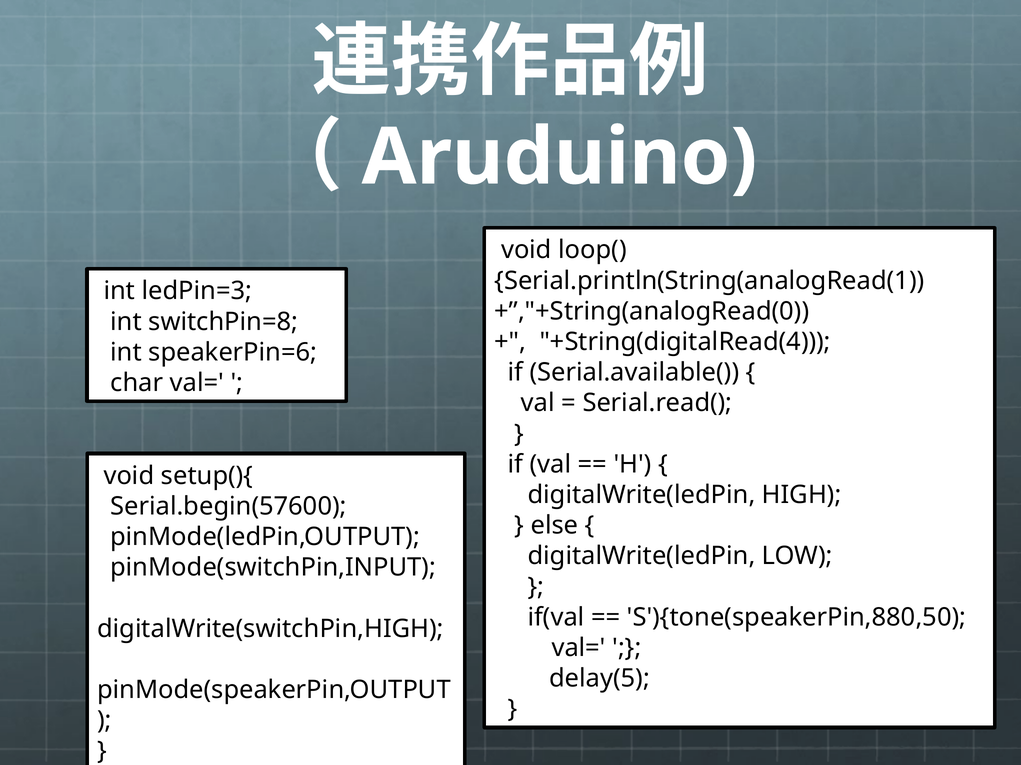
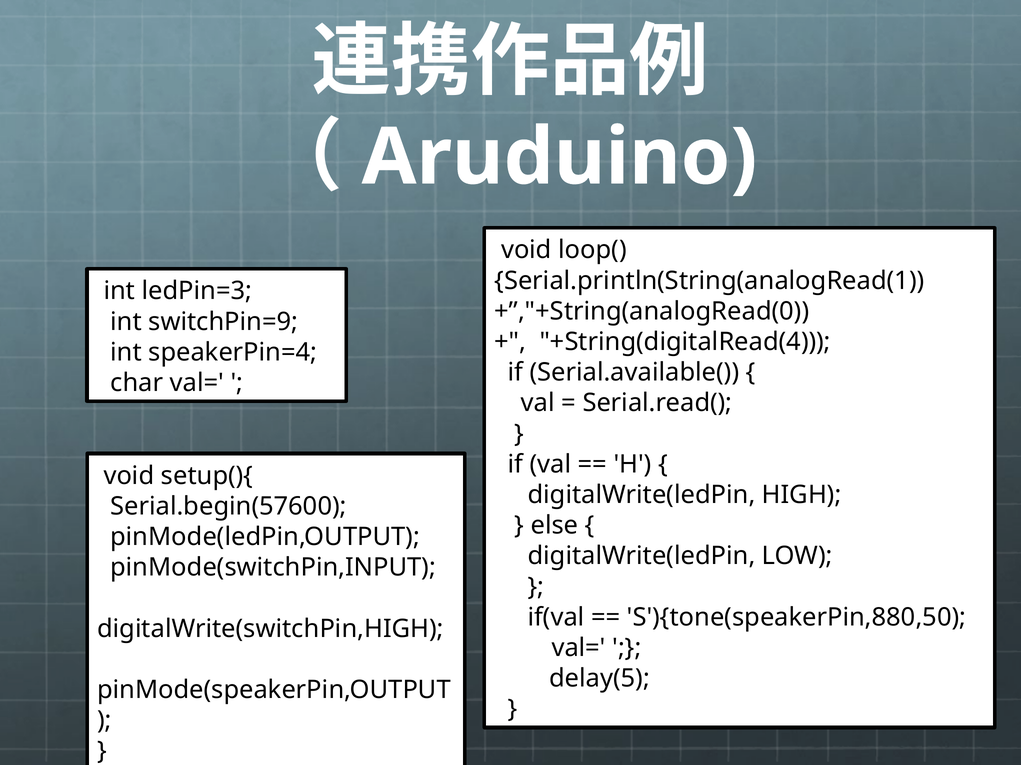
switchPin=8: switchPin=8 -> switchPin=9 (223, 322)
speakerPin=6: speakerPin=6 -> speakerPin=4 (233, 353)
